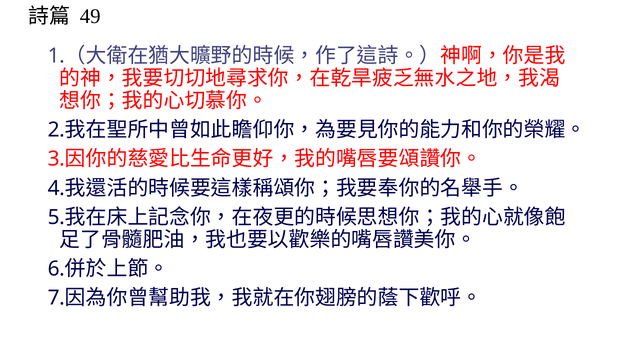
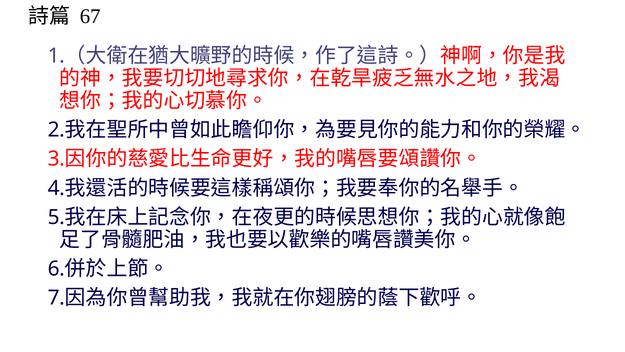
49: 49 -> 67 (90, 16)
